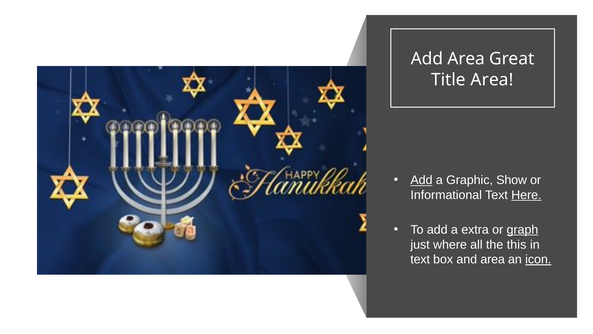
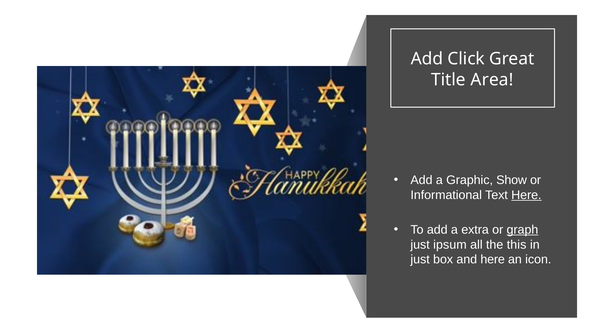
Add Area: Area -> Click (466, 59)
Add underline: present -> none (421, 180)
where: where -> ipsum (450, 244)
text: text -> just (420, 259)
and area: area -> here (493, 259)
icon underline: present -> none (538, 259)
